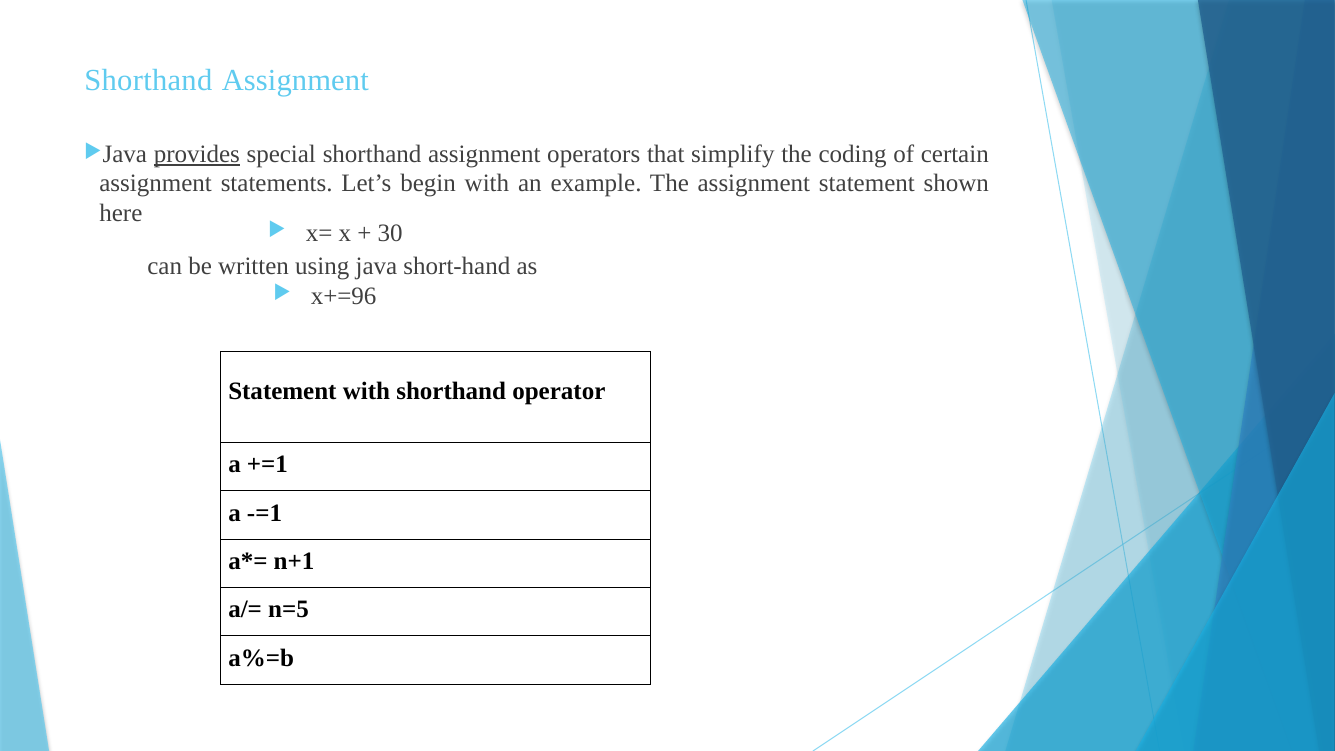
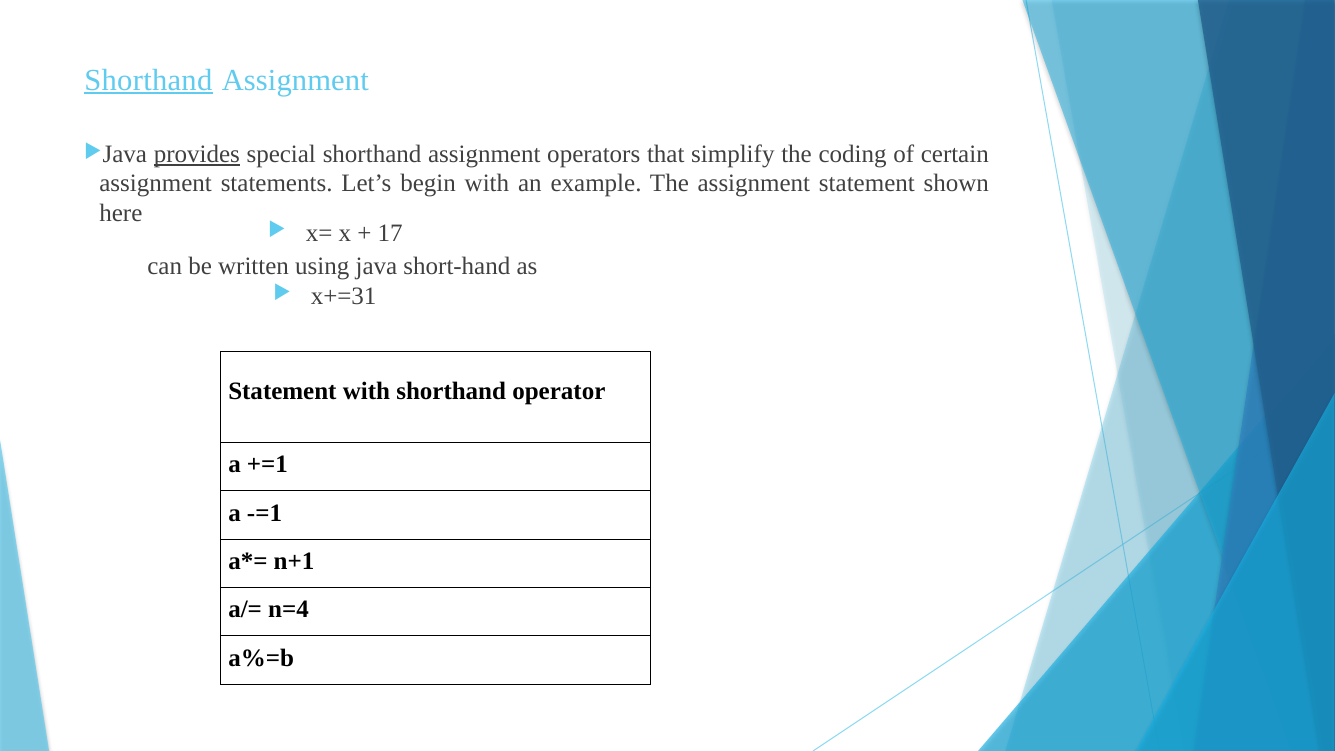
Shorthand underline: none -> present (148, 80)
30: 30 -> 17 (390, 233)
x+=96: x+=96 -> x+=31 (344, 297)
n=5: n=5 -> n=4 (288, 609)
